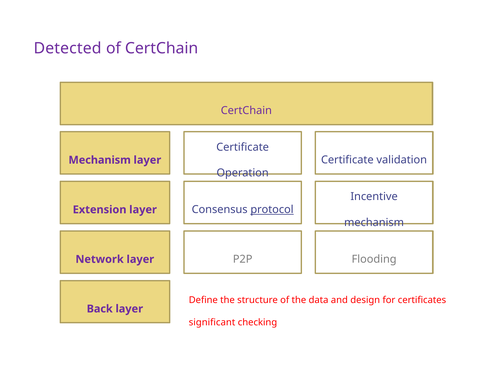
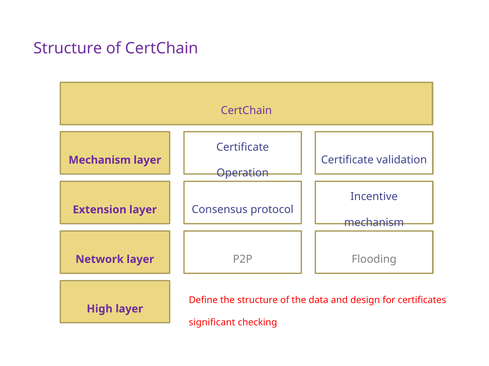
Detected: Detected -> Structure (68, 49)
protocol underline: present -> none (272, 210)
Back: Back -> High (100, 309)
